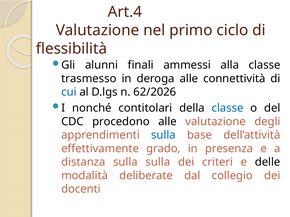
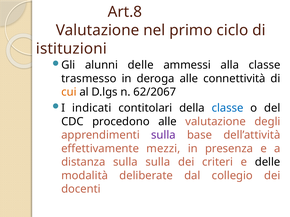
Art.4: Art.4 -> Art.8 (125, 12)
flessibilità: flessibilità -> istituzioni (71, 49)
alunni finali: finali -> delle (141, 65)
cui colour: blue -> orange (69, 92)
62/2026: 62/2026 -> 62/2067 (155, 92)
nonché: nonché -> indicati (92, 108)
sulla colour: blue -> purple (163, 135)
grado: grado -> mezzi (163, 149)
